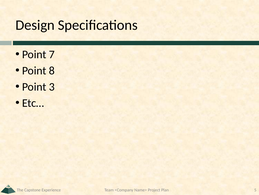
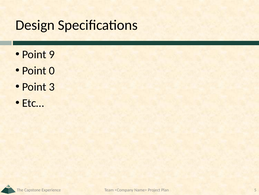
7: 7 -> 9 (52, 54)
8: 8 -> 0 (52, 70)
